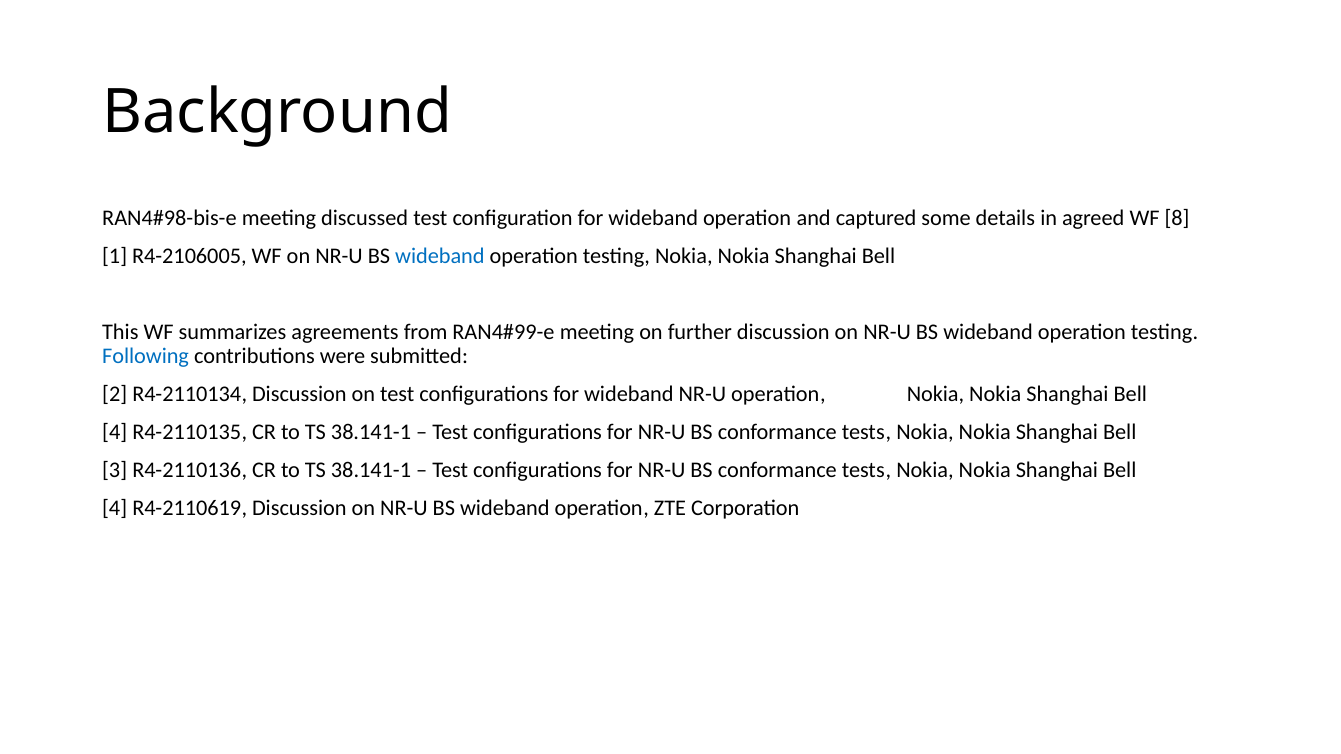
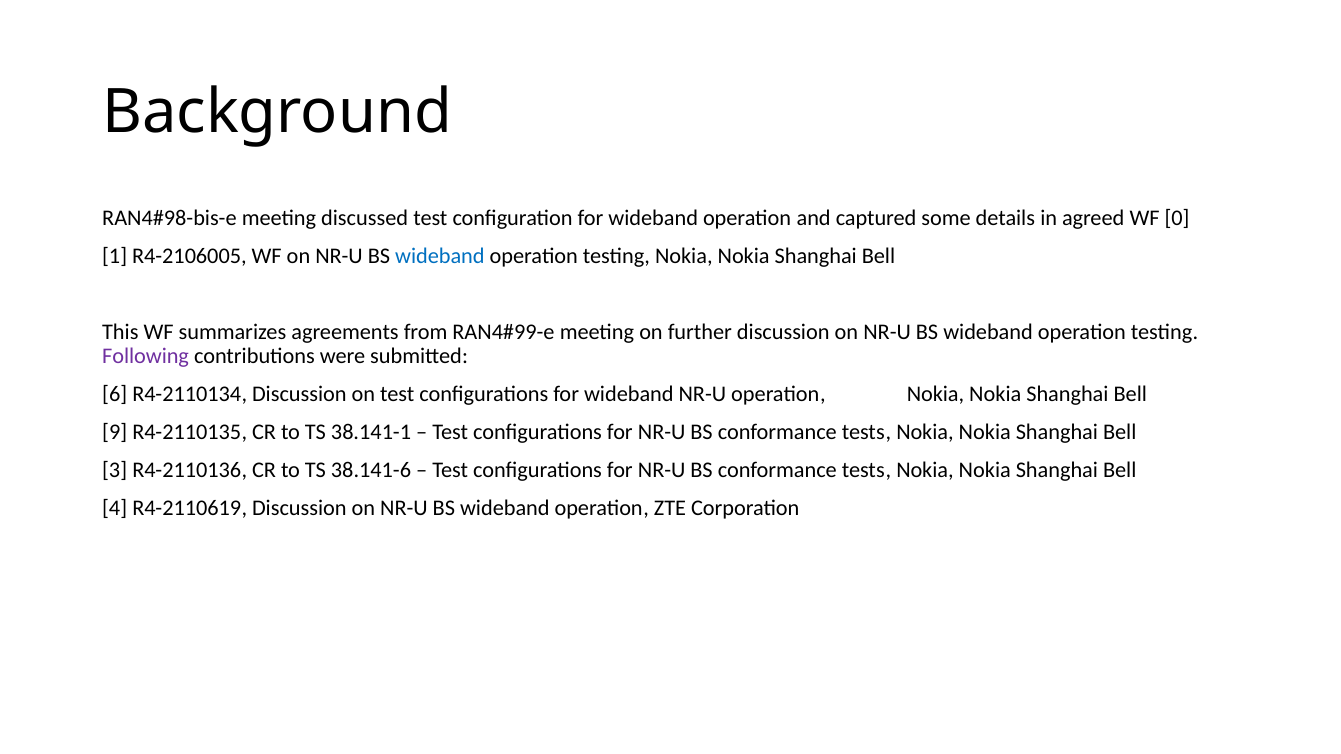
8: 8 -> 0 (1177, 218)
Following colour: blue -> purple (146, 356)
2: 2 -> 6 (115, 394)
4: 4 -> 9 (115, 432)
38.141-1: 38.141-1 -> 38.141-6 (371, 470)
